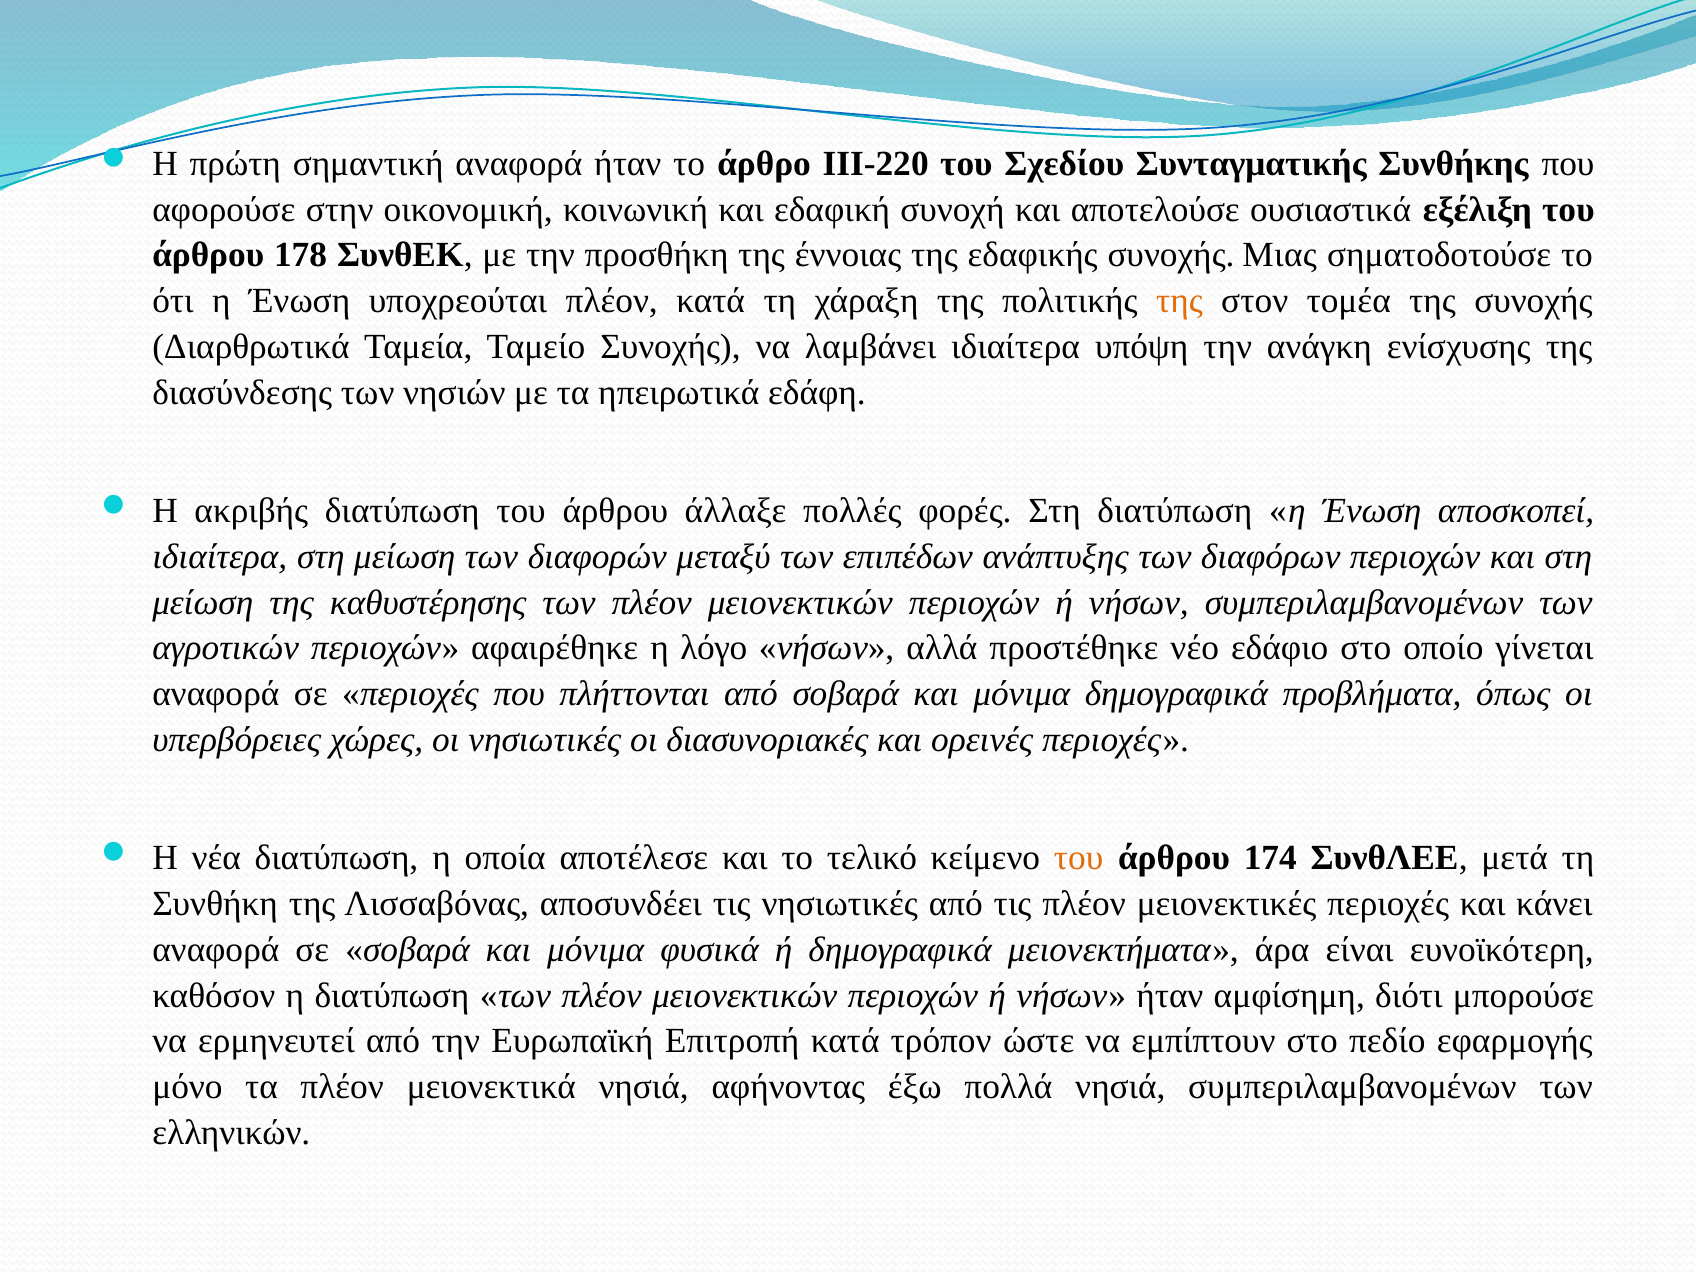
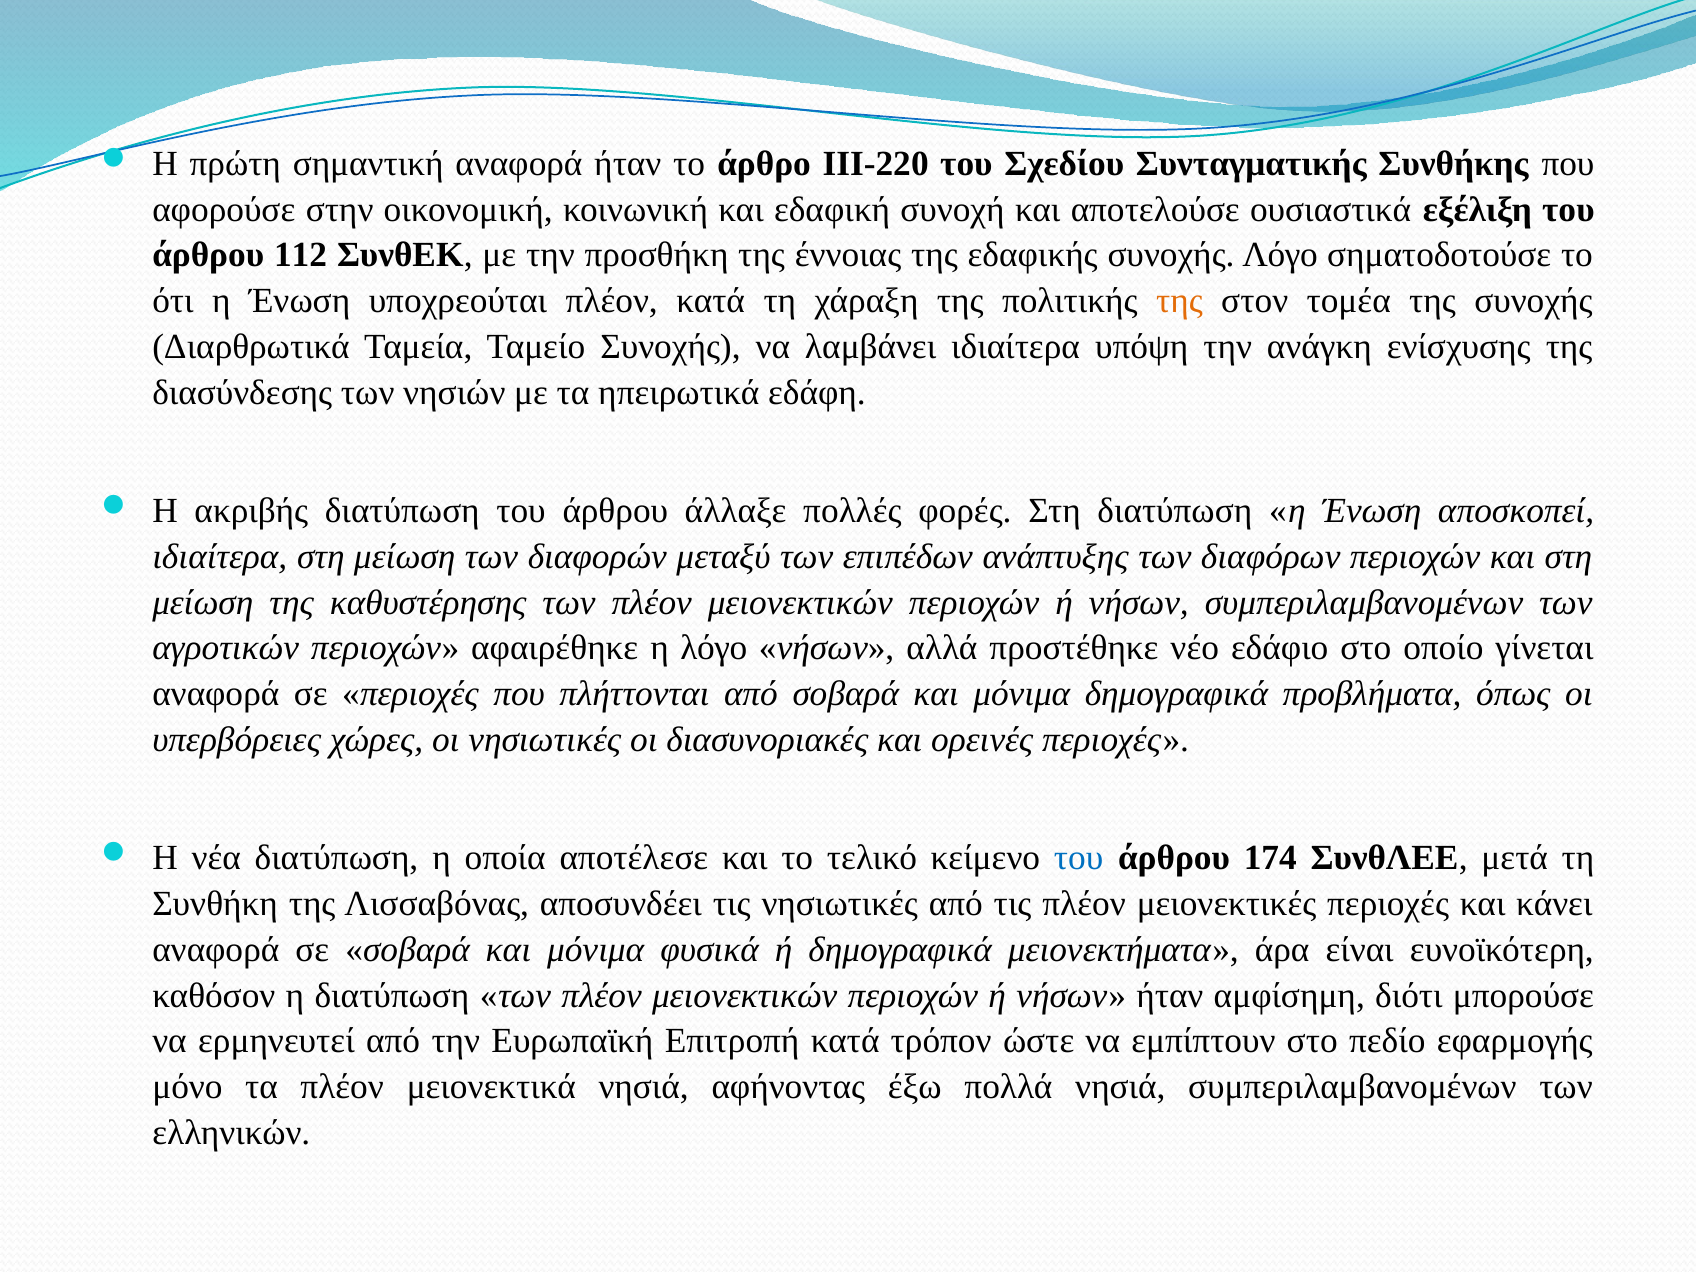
178: 178 -> 112 (301, 255)
συνοχής Μιας: Μιας -> Λόγο (1280, 255)
του colour: orange -> blue (1079, 858)
